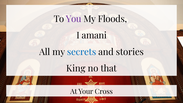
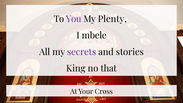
Floods: Floods -> Plenty (112, 19)
amani: amani -> mbele (94, 35)
secrets colour: blue -> purple (82, 52)
